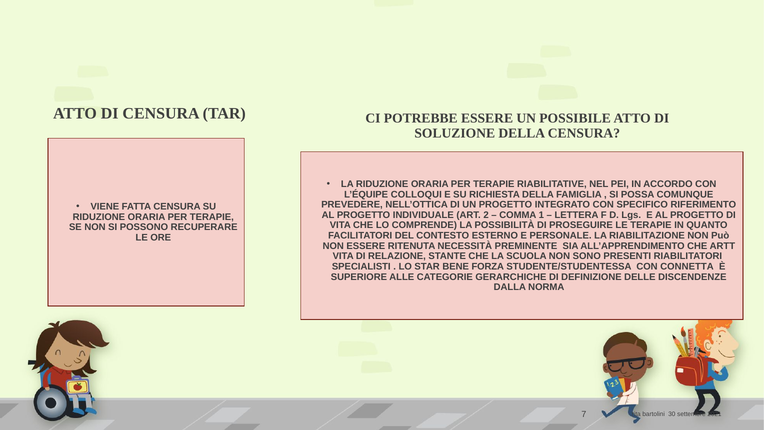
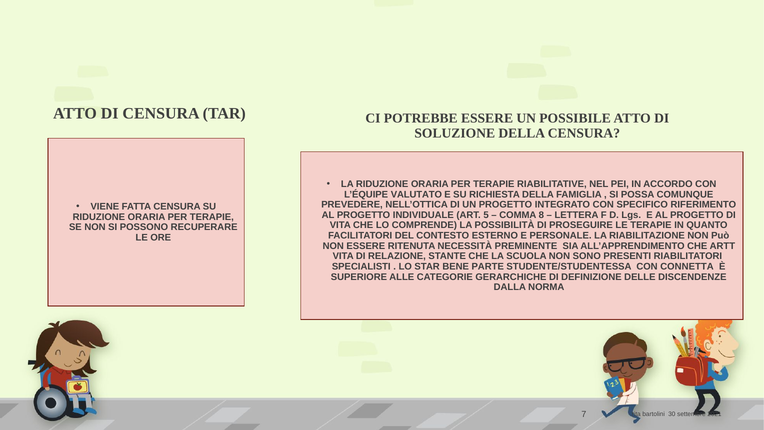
COLLOQUI: COLLOQUI -> VALUTATO (416, 194)
2: 2 -> 5 (486, 215)
1: 1 -> 8 (541, 215)
FORZA: FORZA -> PARTE (488, 266)
